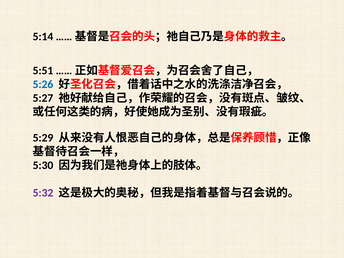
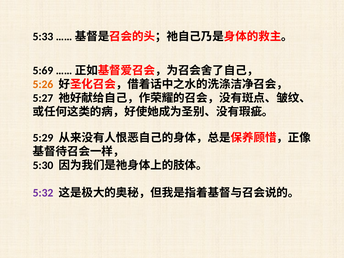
5:14: 5:14 -> 5:33 (43, 37)
5:51: 5:51 -> 5:69 (43, 71)
5:26 colour: blue -> orange (43, 84)
